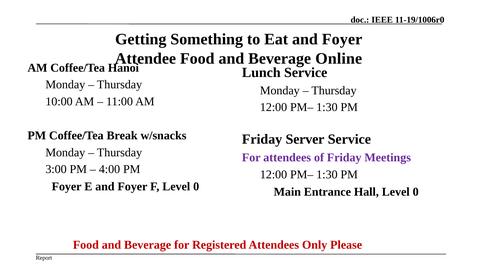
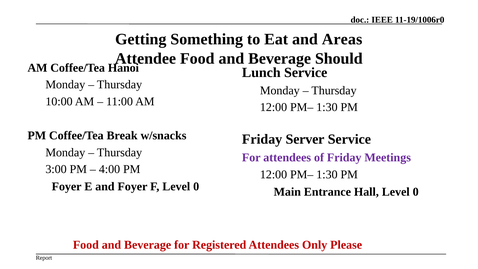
Eat and Foyer: Foyer -> Areas (342, 39)
Online: Online -> Should (339, 58)
